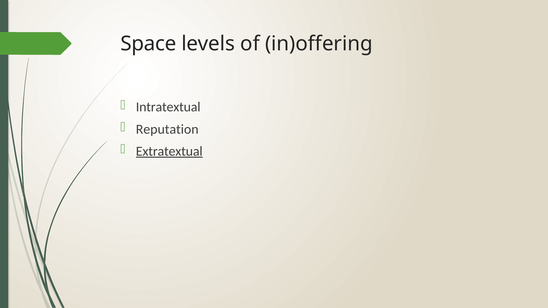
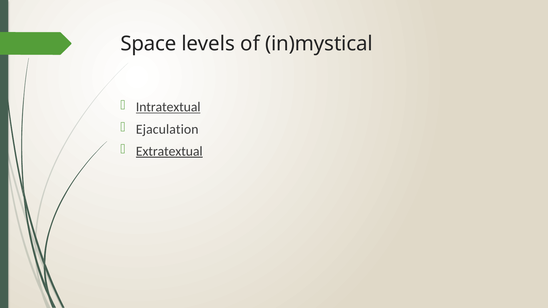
in)offering: in)offering -> in)mystical (319, 44)
Intratextual underline: none -> present (168, 107)
Reputation: Reputation -> Ejaculation (167, 129)
